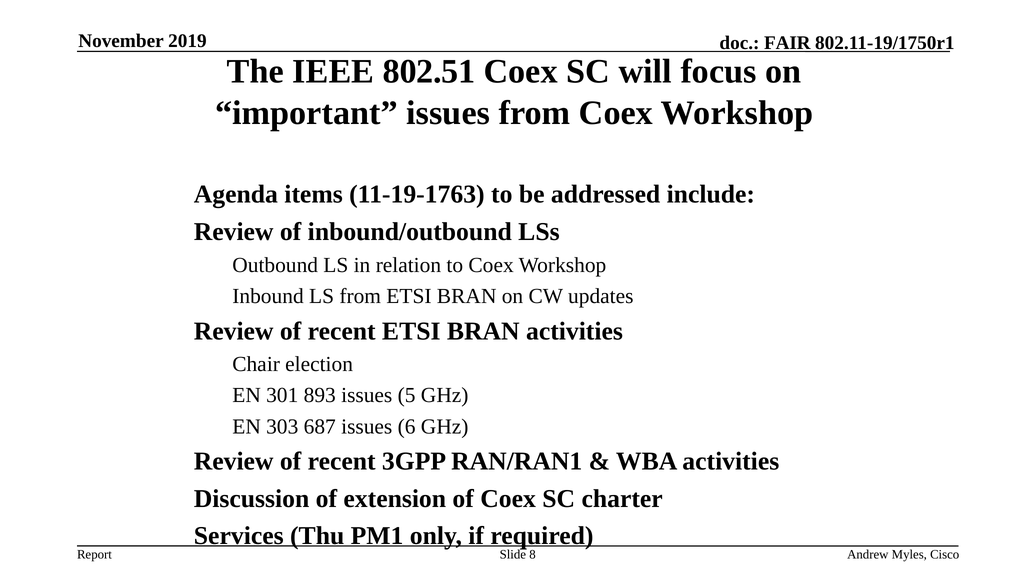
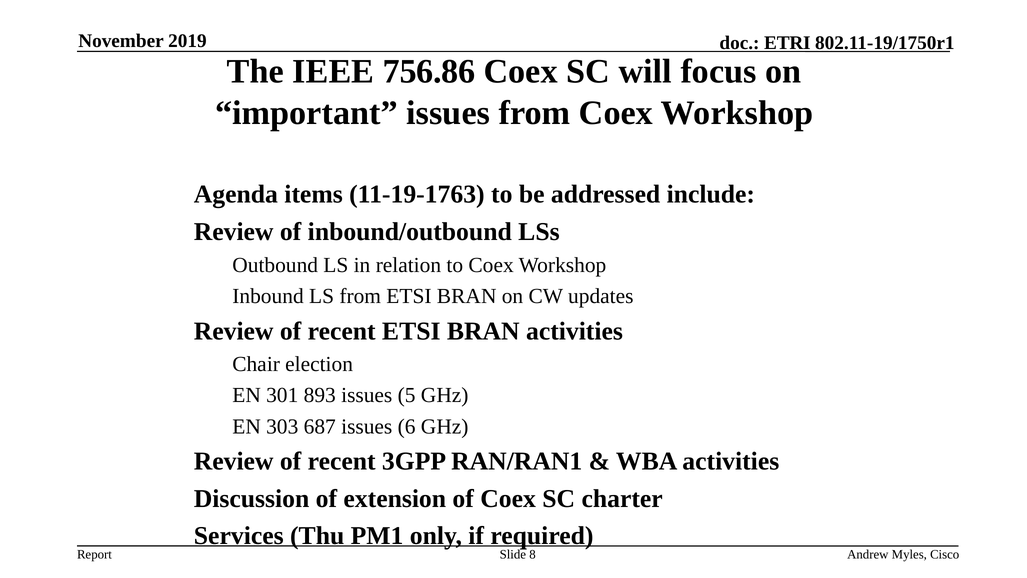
FAIR: FAIR -> ETRI (787, 43)
802.51: 802.51 -> 756.86 (429, 72)
